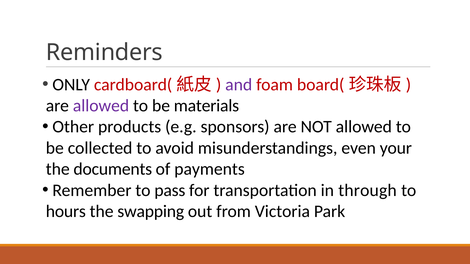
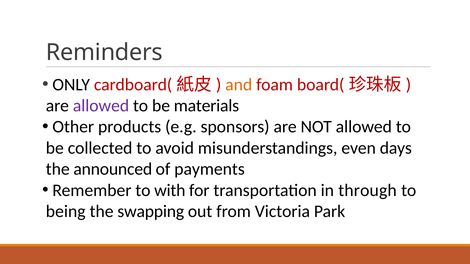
and colour: purple -> orange (239, 85)
your: your -> days (396, 148)
documents: documents -> announced (113, 169)
pass: pass -> with (170, 190)
hours: hours -> being (66, 212)
